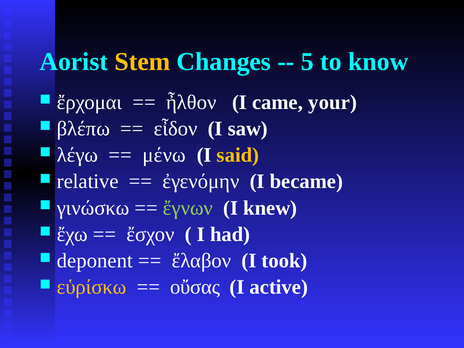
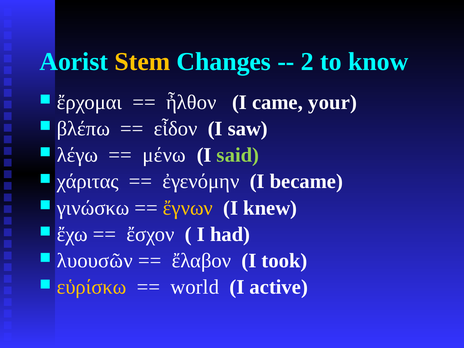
5: 5 -> 2 (307, 62)
said colour: yellow -> light green (238, 155)
relative: relative -> χάριτας (88, 182)
ἔγνων colour: light green -> yellow (188, 208)
deponent: deponent -> λυουσῶν (95, 261)
οὔσας: οὔσας -> world (195, 287)
